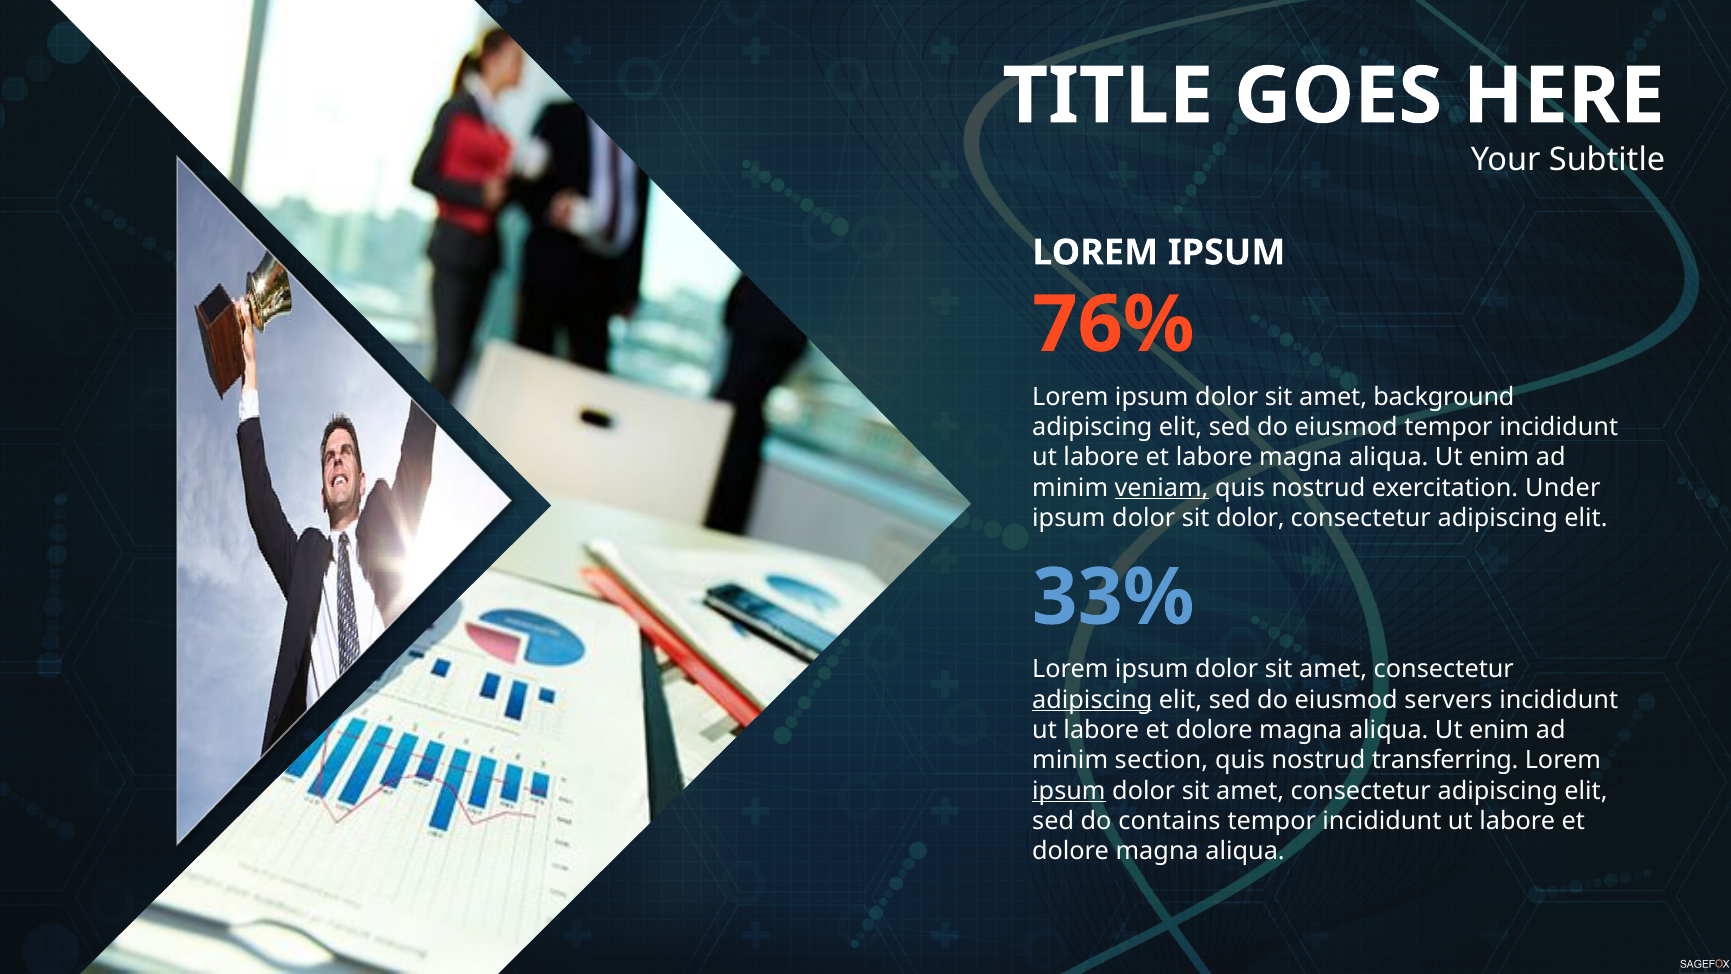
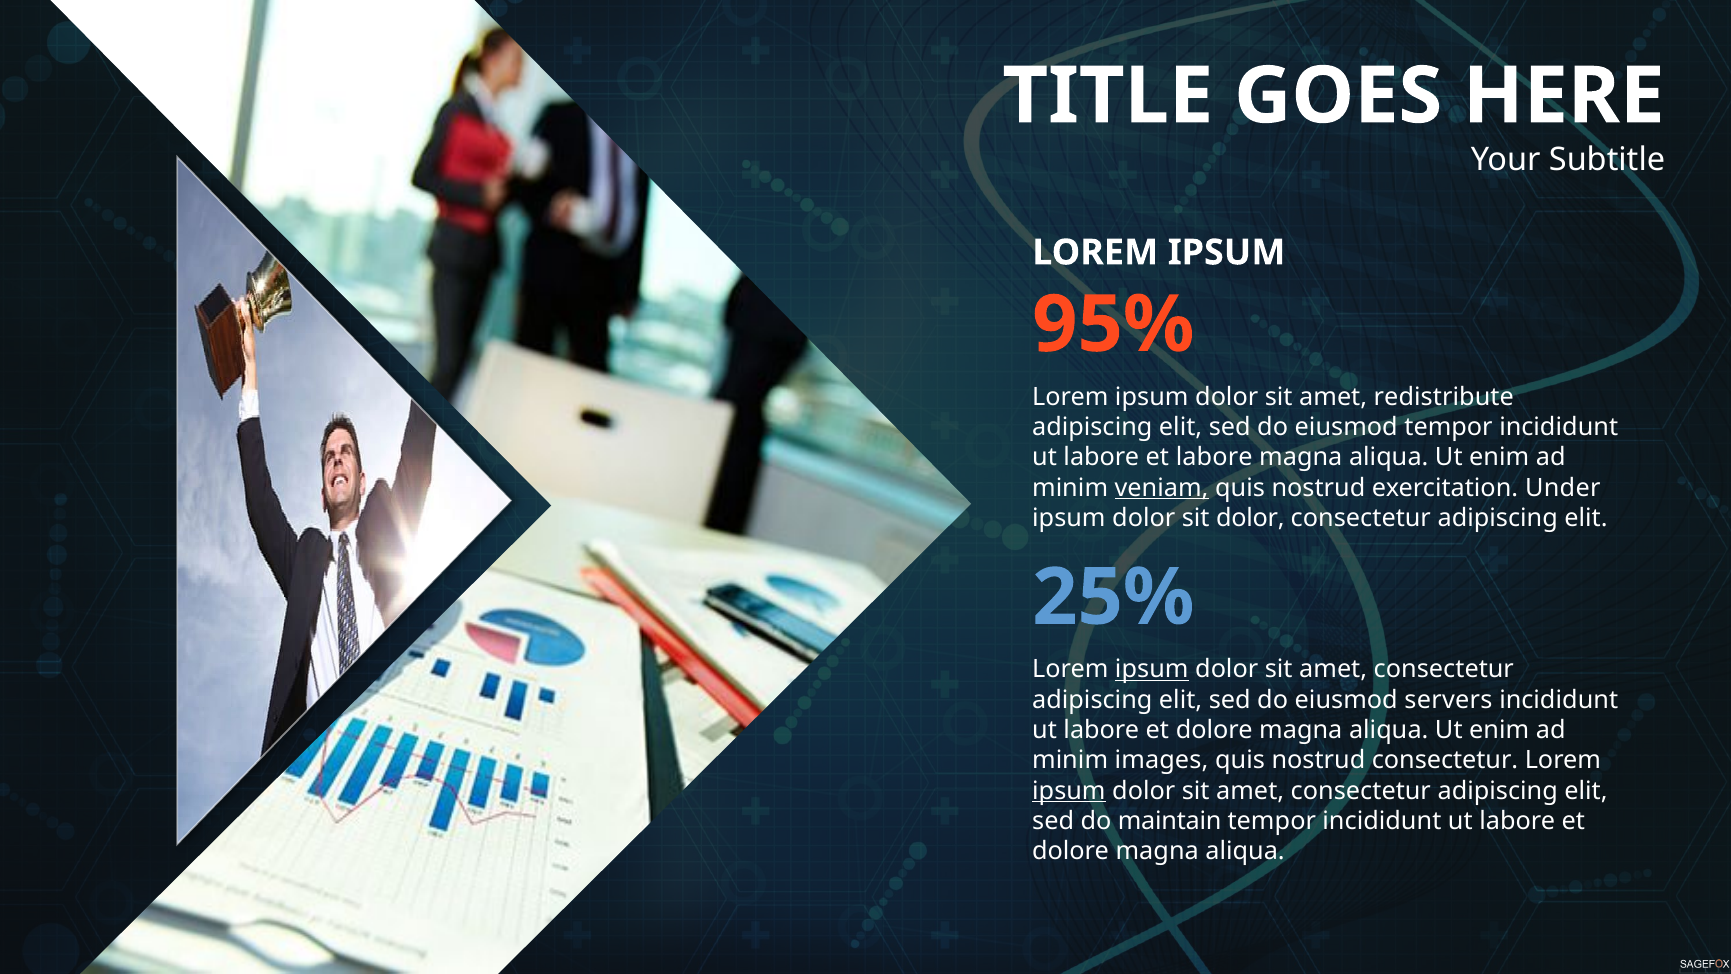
76%: 76% -> 95% (1113, 325)
background: background -> redistribute (1444, 397)
33%: 33% -> 25% (1113, 597)
ipsum underline: none -> present (1152, 669)
adipiscing underline: present -> none (1092, 700)
section: section -> images (1161, 760)
nostrud transferring: transferring -> consectetur (1445, 760)
contains: contains -> maintain (1170, 821)
